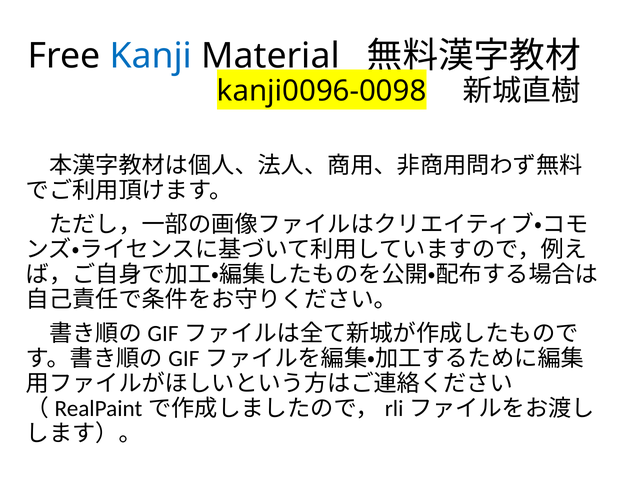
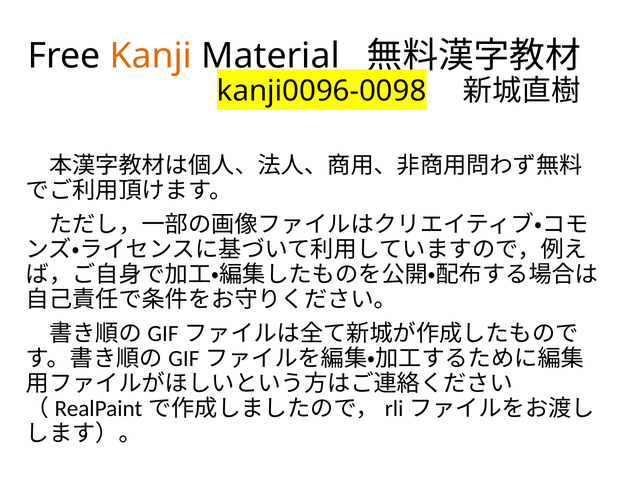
Kanji colour: blue -> orange (151, 56)
